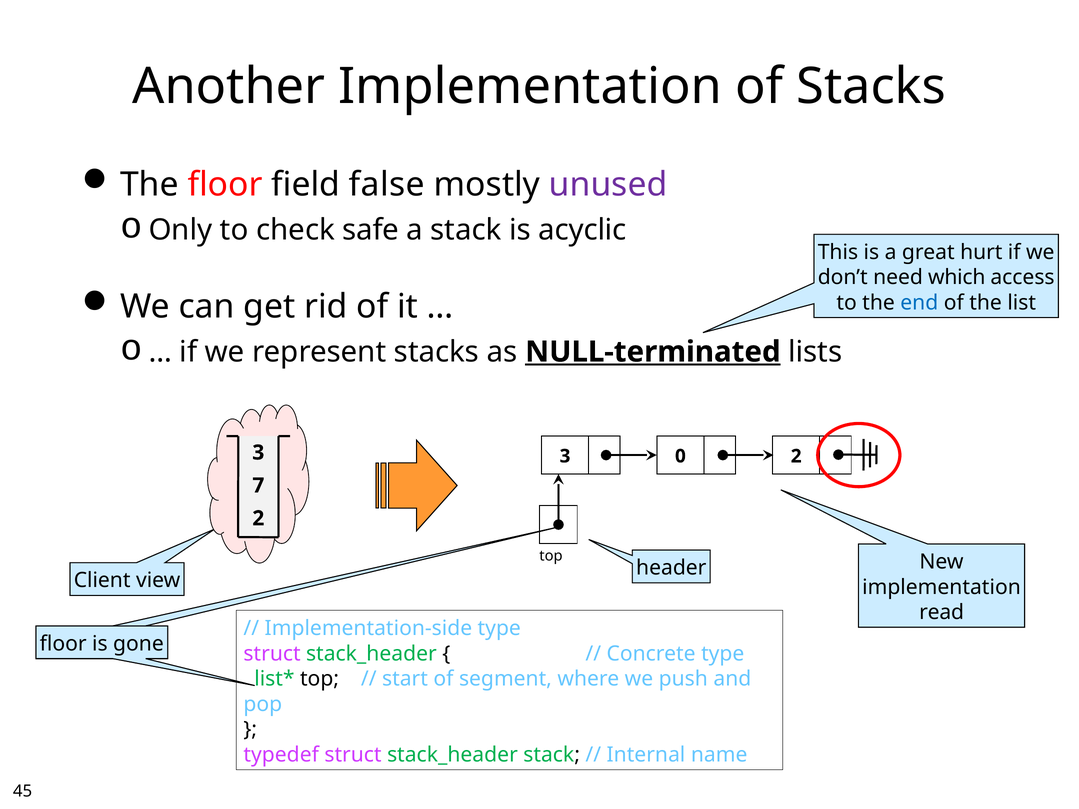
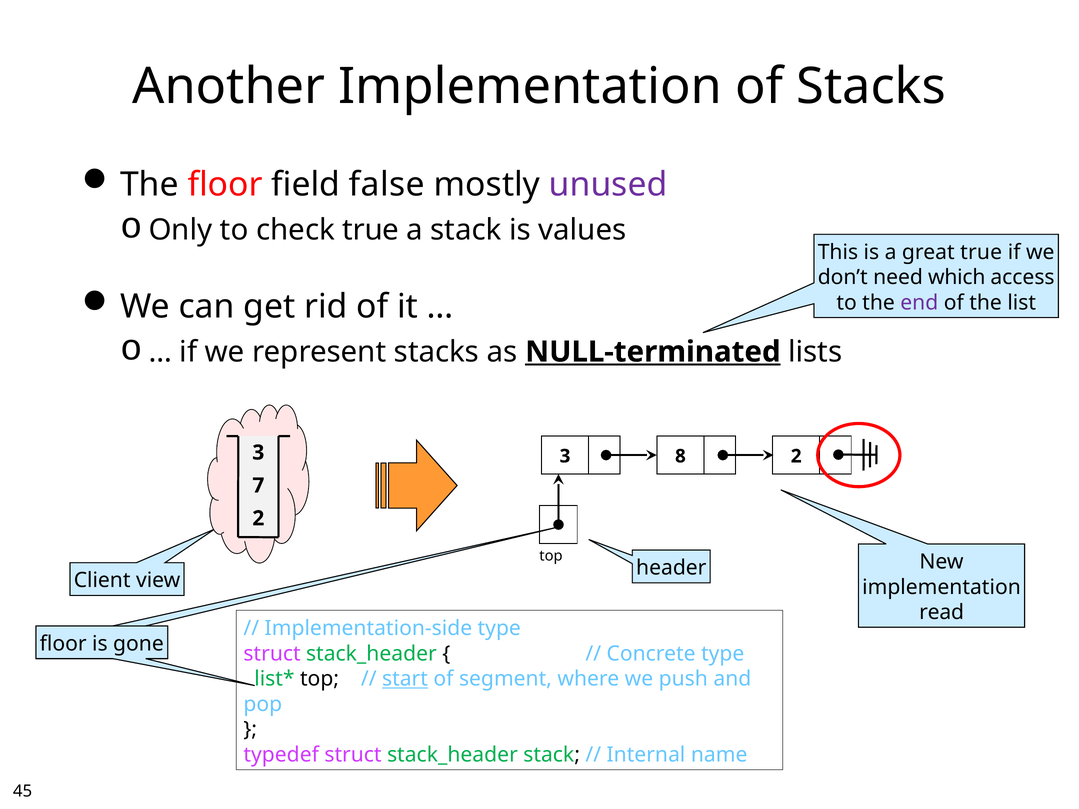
check safe: safe -> true (371, 230)
acyclic: acyclic -> values (582, 230)
great hurt: hurt -> true (981, 252)
end colour: blue -> purple (919, 303)
0: 0 -> 8 (680, 456)
start underline: none -> present (405, 679)
